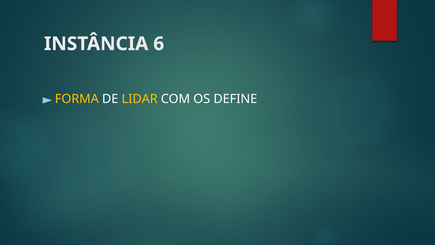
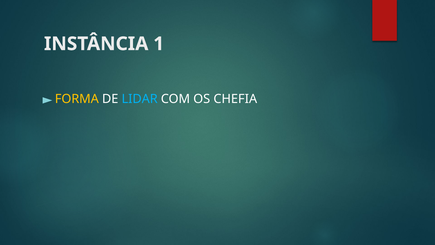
6: 6 -> 1 (159, 44)
LIDAR colour: yellow -> light blue (140, 99)
DEFINE: DEFINE -> CHEFIA (235, 99)
